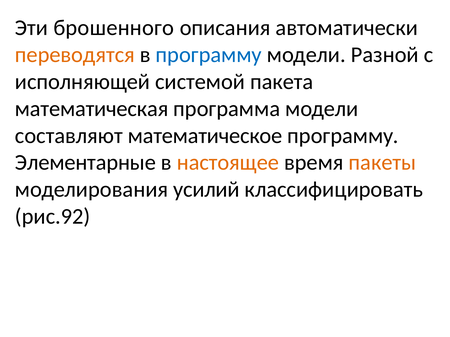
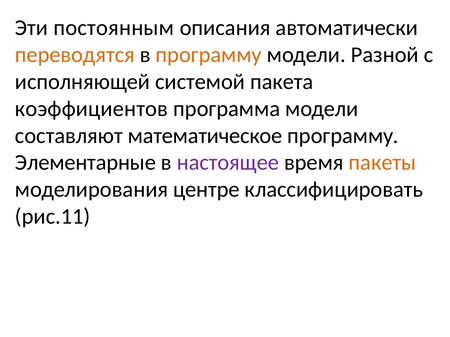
брошенного: брошенного -> постоянным (114, 28)
программу colour: blue -> orange (209, 55)
математическая: математическая -> коэффициентов (91, 109)
настоящее colour: orange -> purple (228, 163)
усилий: усилий -> центре (206, 190)
рис.92: рис.92 -> рис.11 (53, 217)
